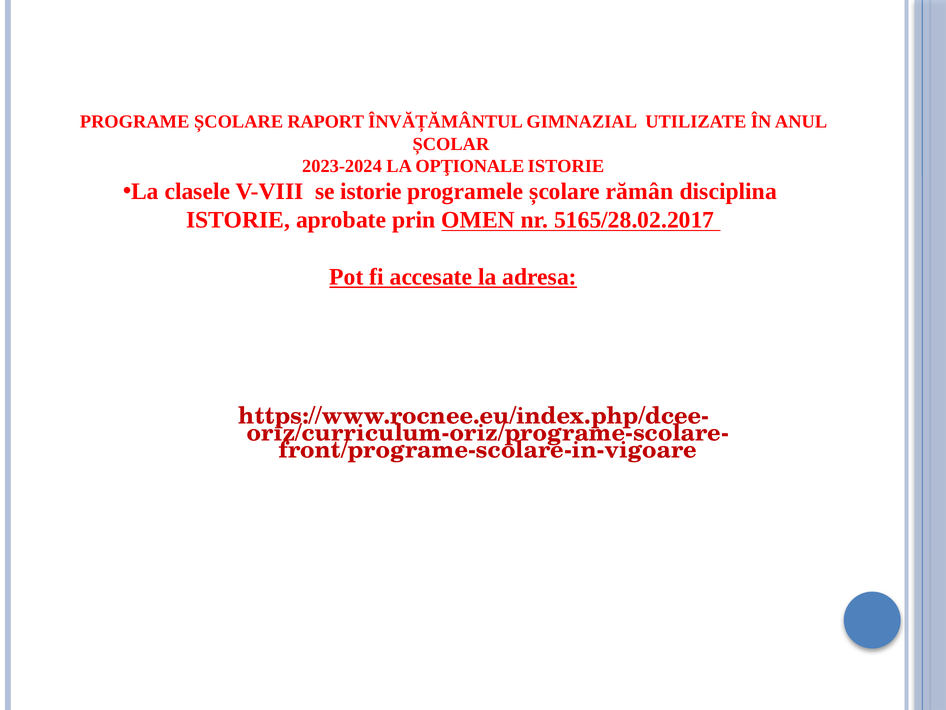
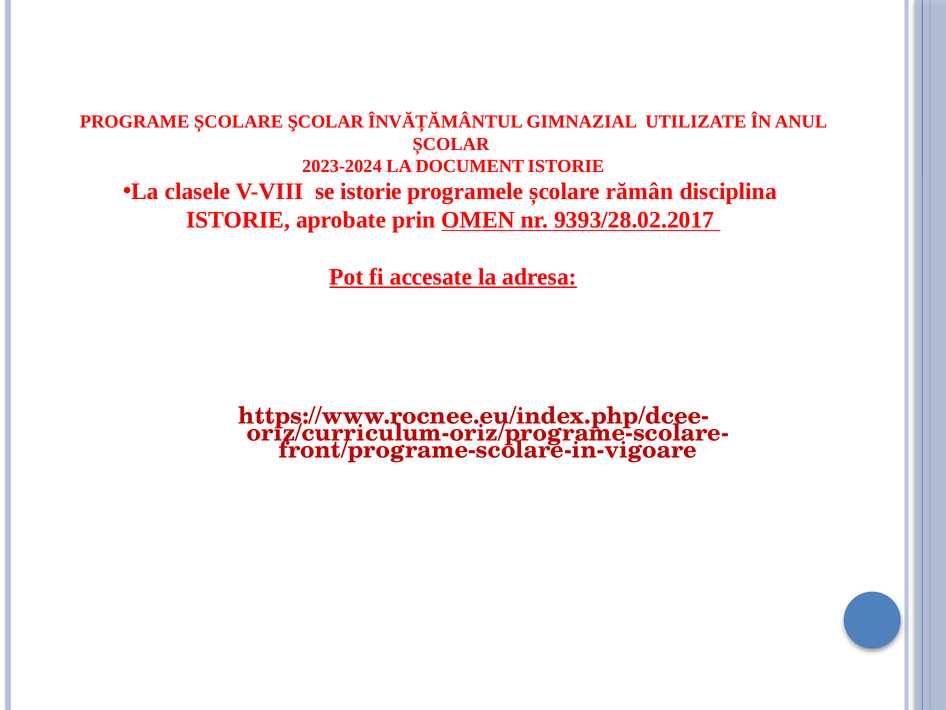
RAPORT: RAPORT -> ŞCOLAR (326, 122)
OPŢIONALE: OPŢIONALE -> DOCUMENT (470, 166)
5165/28.02.2017: 5165/28.02.2017 -> 9393/28.02.2017 (634, 220)
